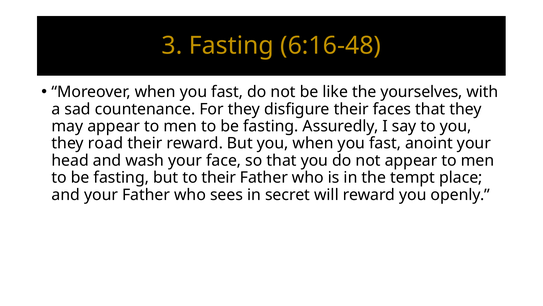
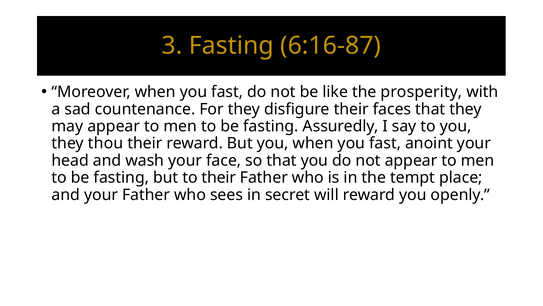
6:16-48: 6:16-48 -> 6:16-87 (331, 46)
yourselves: yourselves -> prosperity (421, 92)
road: road -> thou (106, 143)
